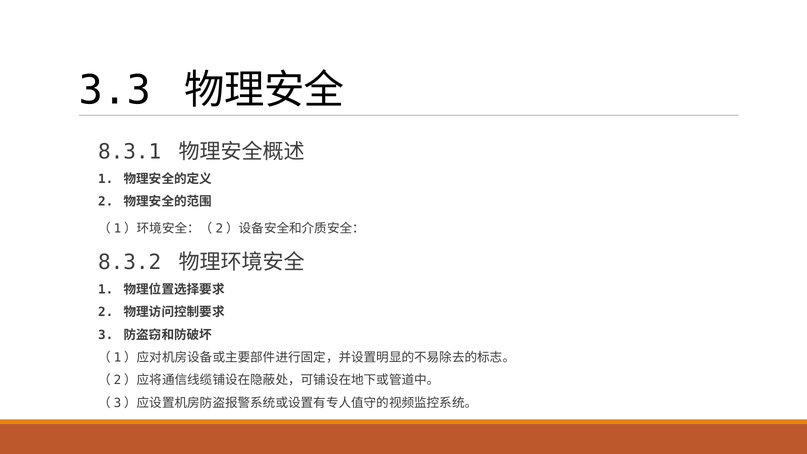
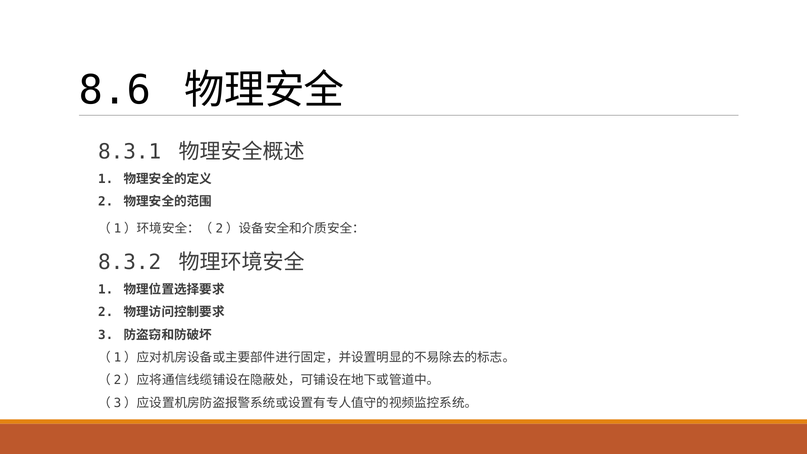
3.3: 3.3 -> 8.6 (115, 90)
